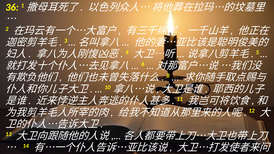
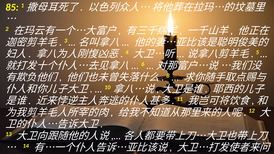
36: 36 -> 85 (12, 7)
